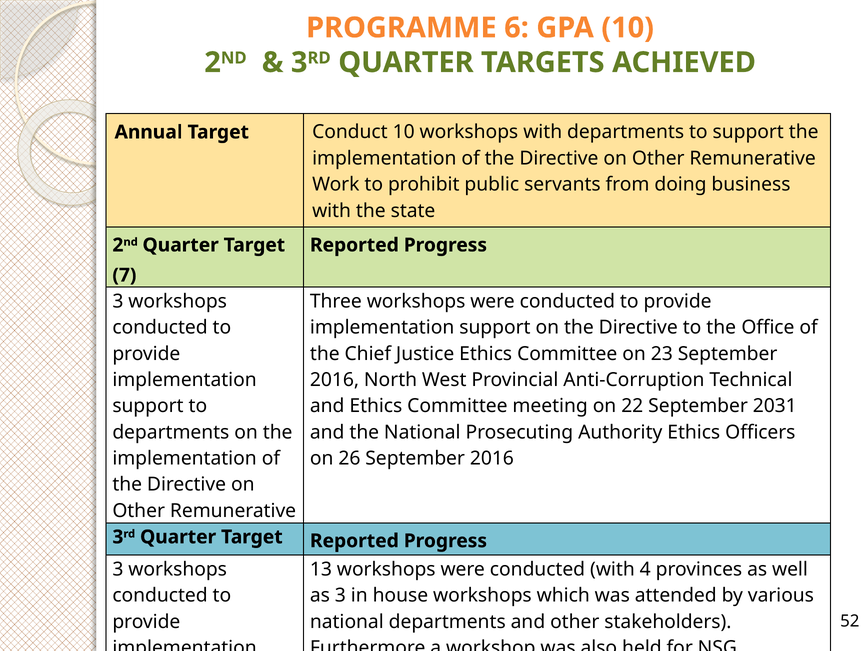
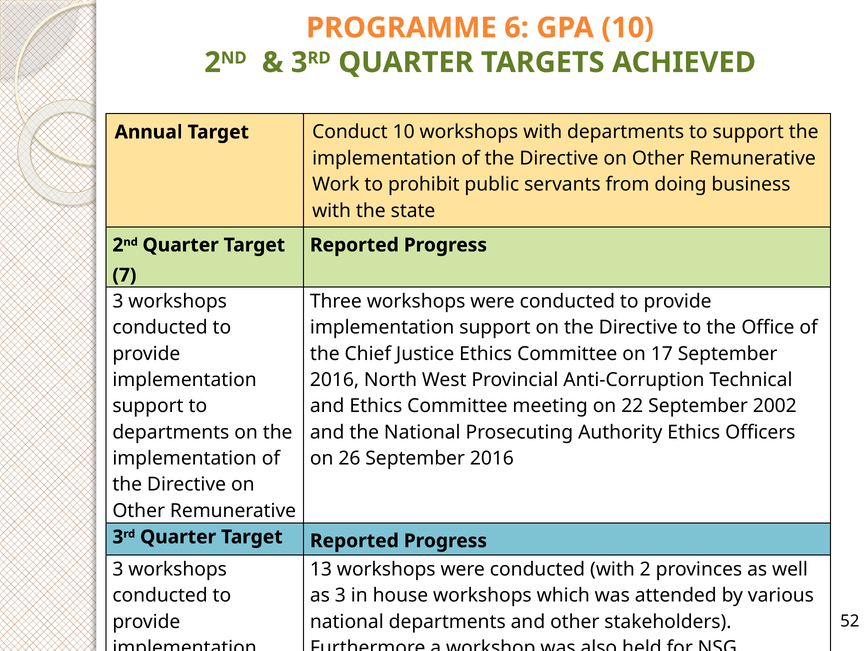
23: 23 -> 17 (662, 354)
2031: 2031 -> 2002 (775, 406)
with 4: 4 -> 2 (645, 569)
